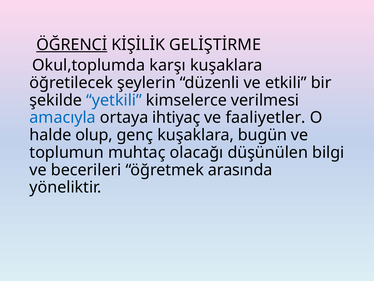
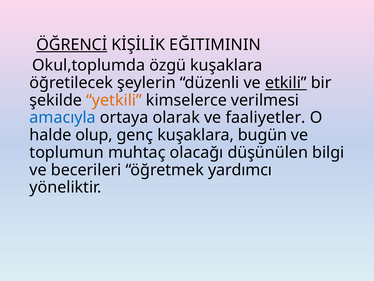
GELİŞTİRME: GELİŞTİRME -> EĞITIMININ (215, 45)
karşı: karşı -> özgü (168, 65)
etkili underline: none -> present (286, 83)
yetkili colour: blue -> orange (114, 100)
ihtiyaç: ihtiyaç -> olarak (176, 117)
arasında: arasında -> yardımcı (240, 170)
